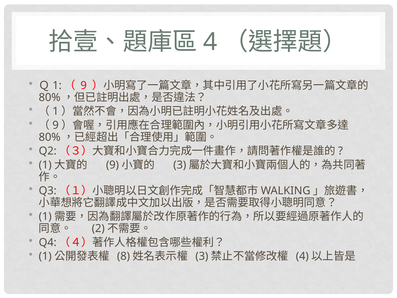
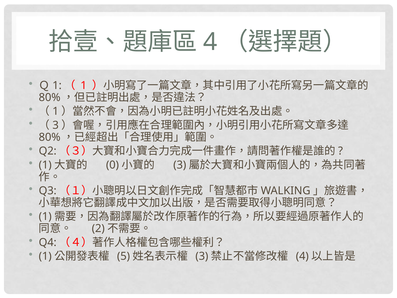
9: 9 -> 1 (84, 85)
9: 9 -> 3 (56, 125)
9: 9 -> 0 (112, 165)
8: 8 -> 5 (124, 256)
